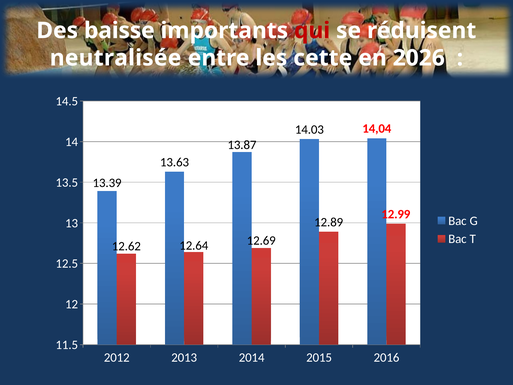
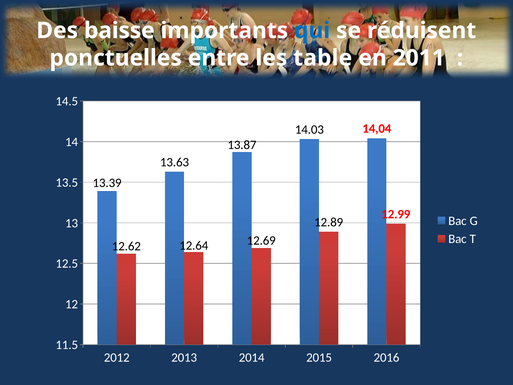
qui colour: red -> blue (312, 31)
neutralisée: neutralisée -> ponctuelles (116, 58)
cette: cette -> table (323, 58)
2026: 2026 -> 2011 (419, 58)
